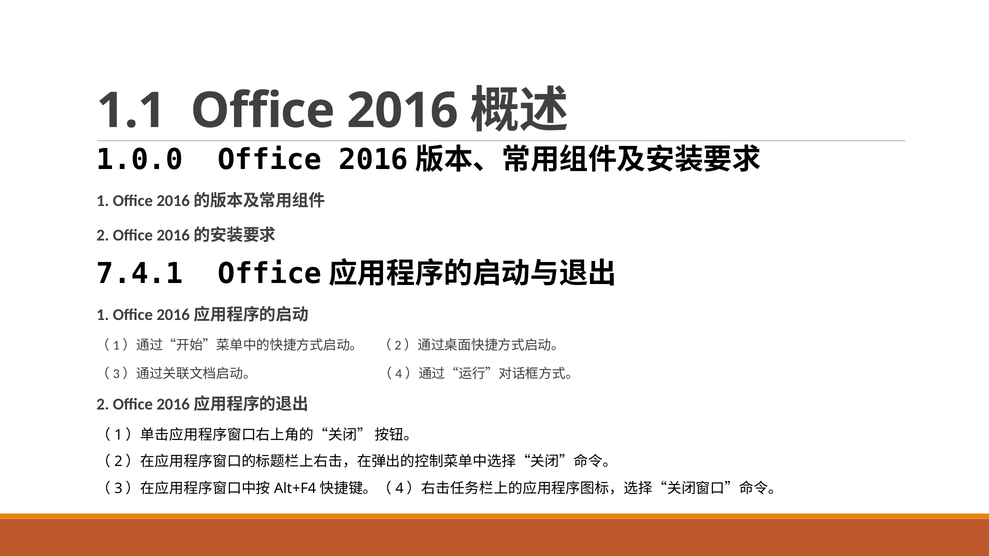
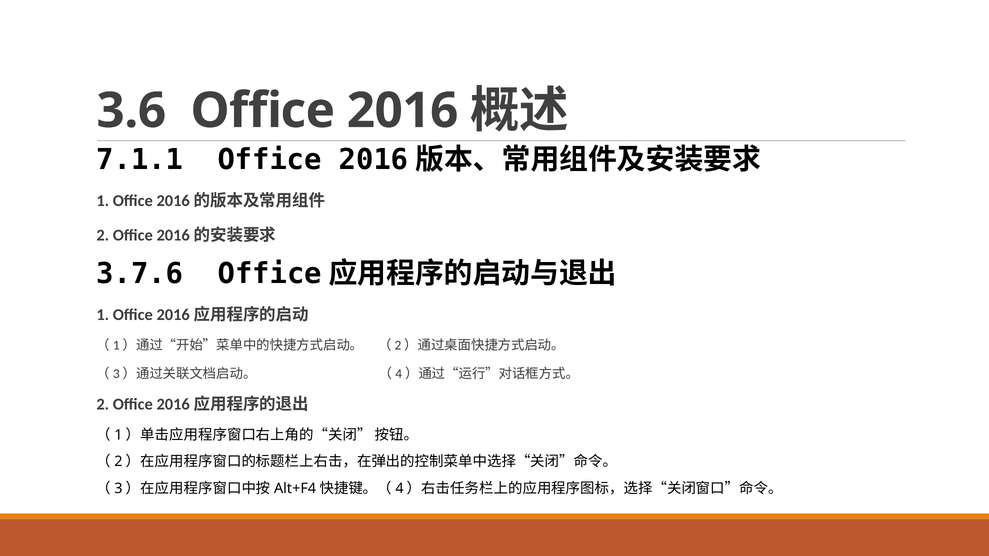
1.1: 1.1 -> 3.6 (131, 111)
1.0.0: 1.0.0 -> 7.1.1 (140, 160)
7.4.1: 7.4.1 -> 3.7.6 (140, 274)
